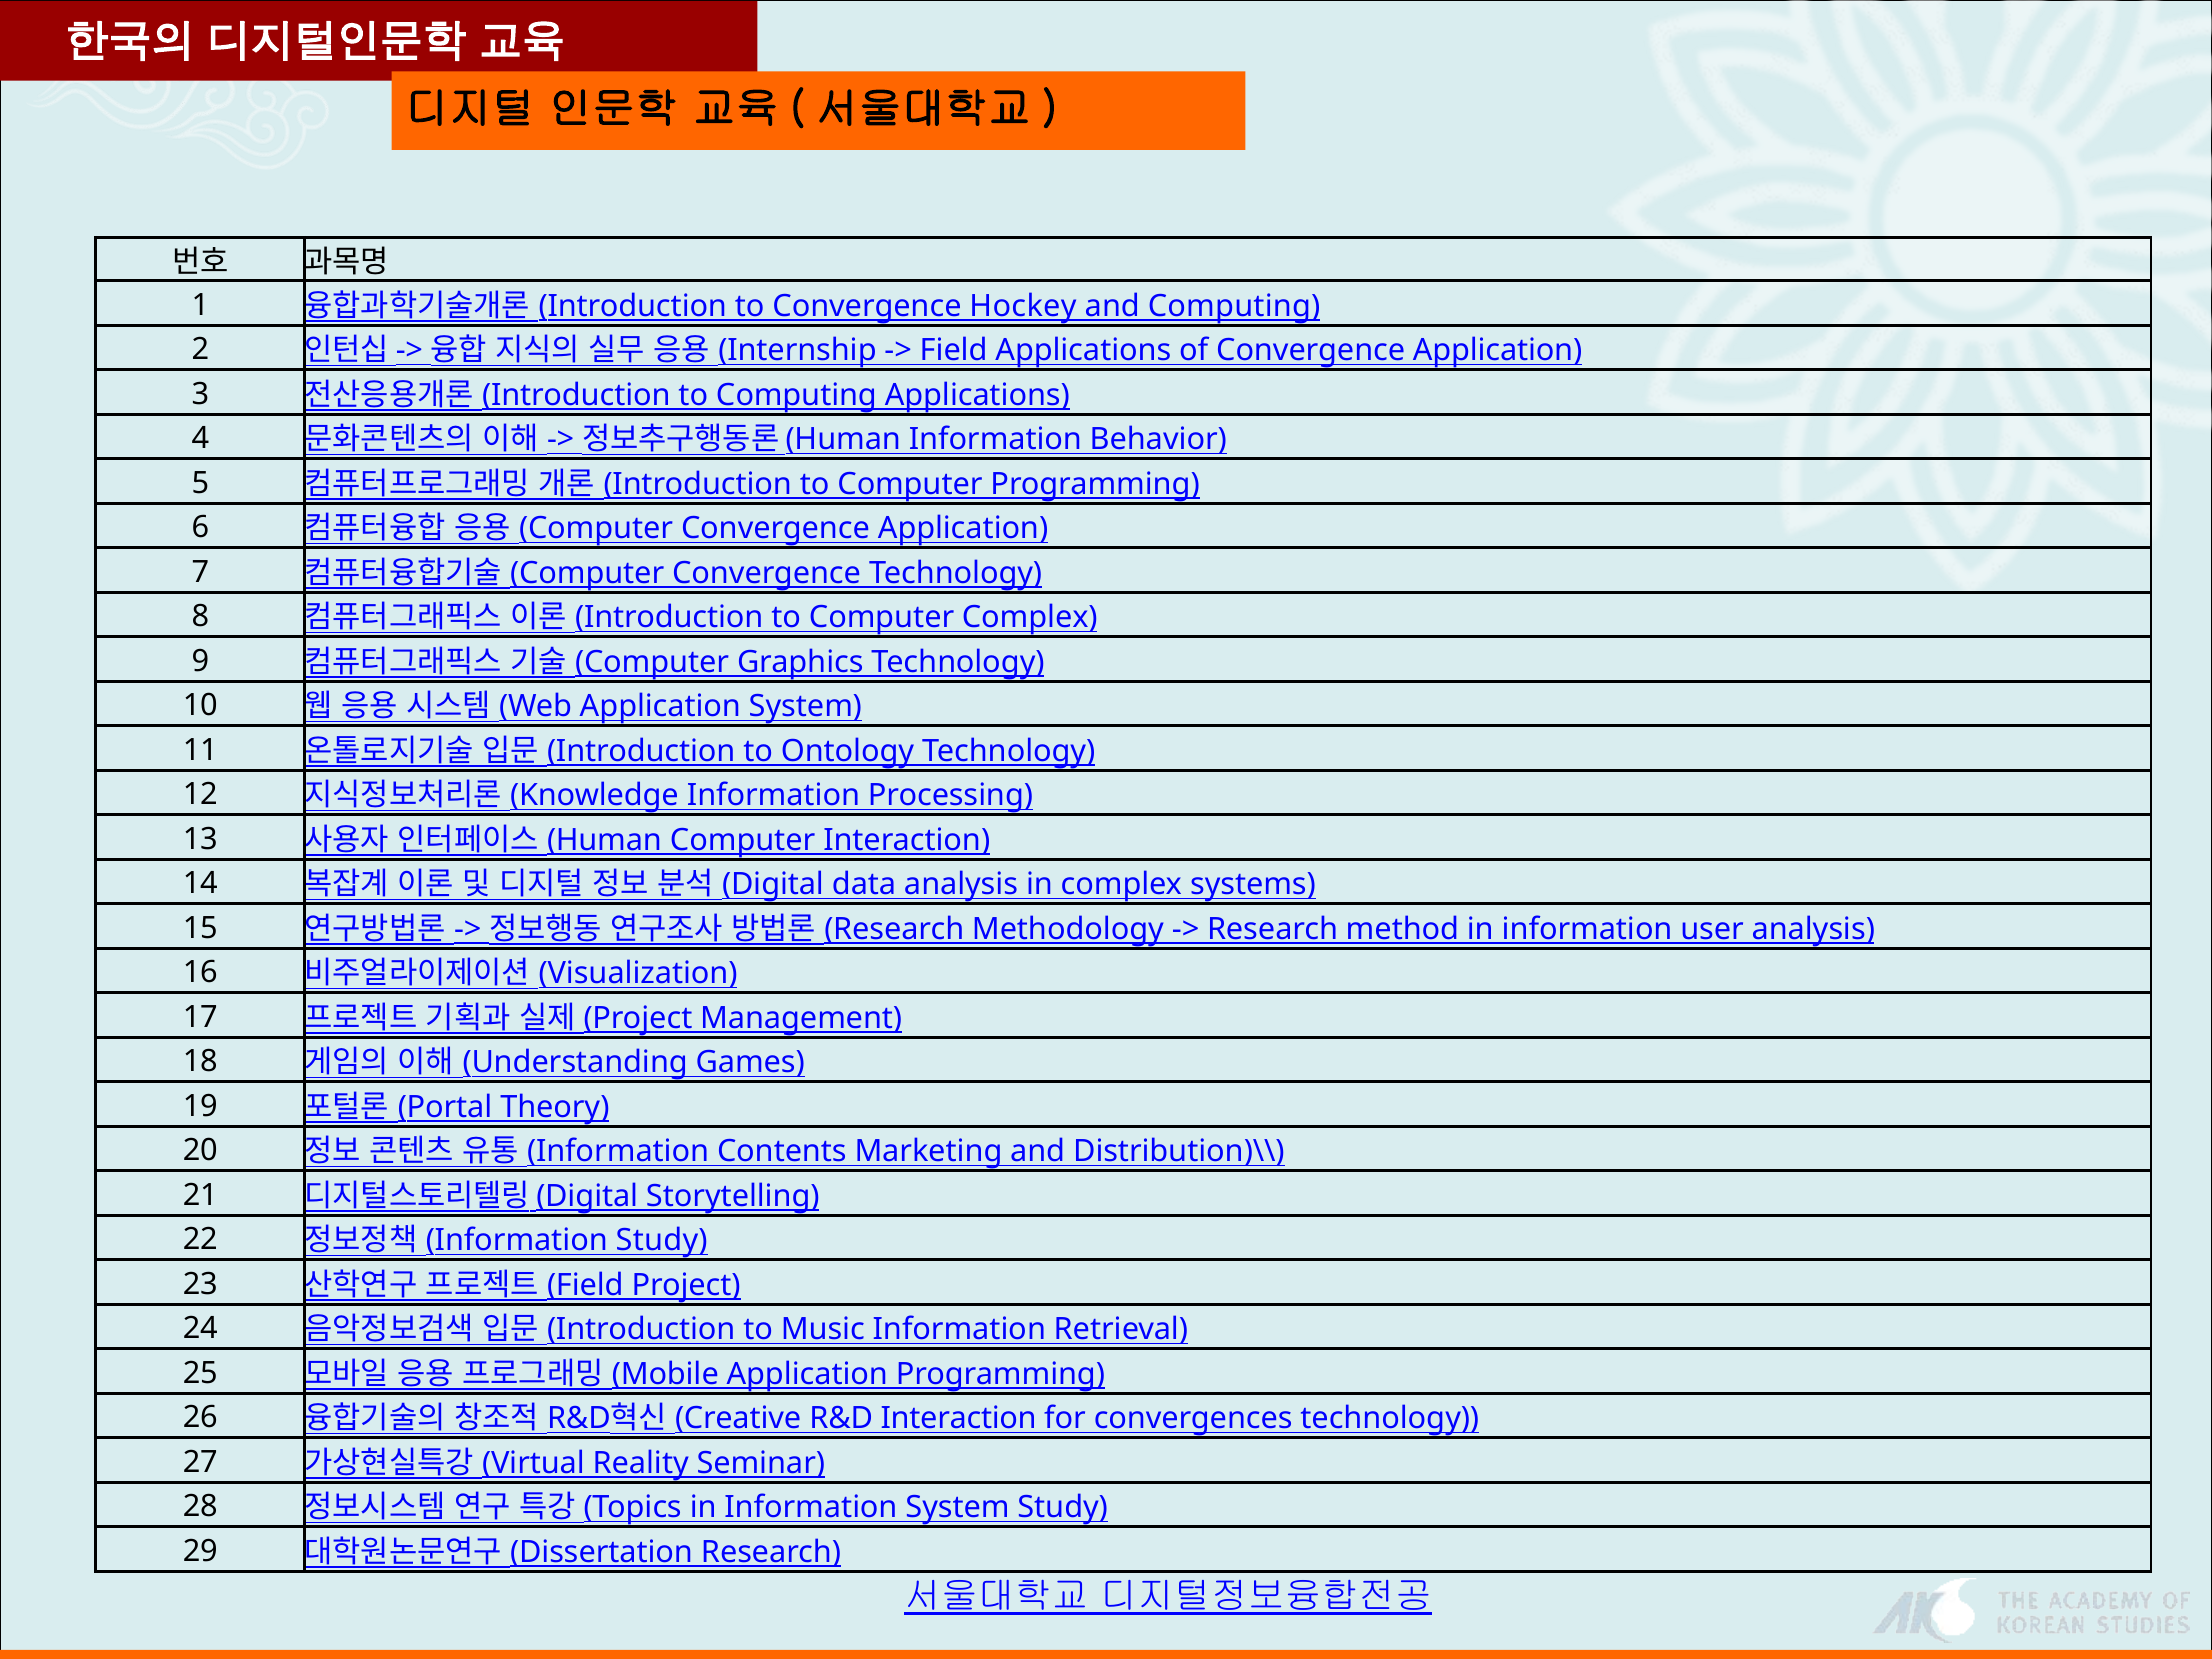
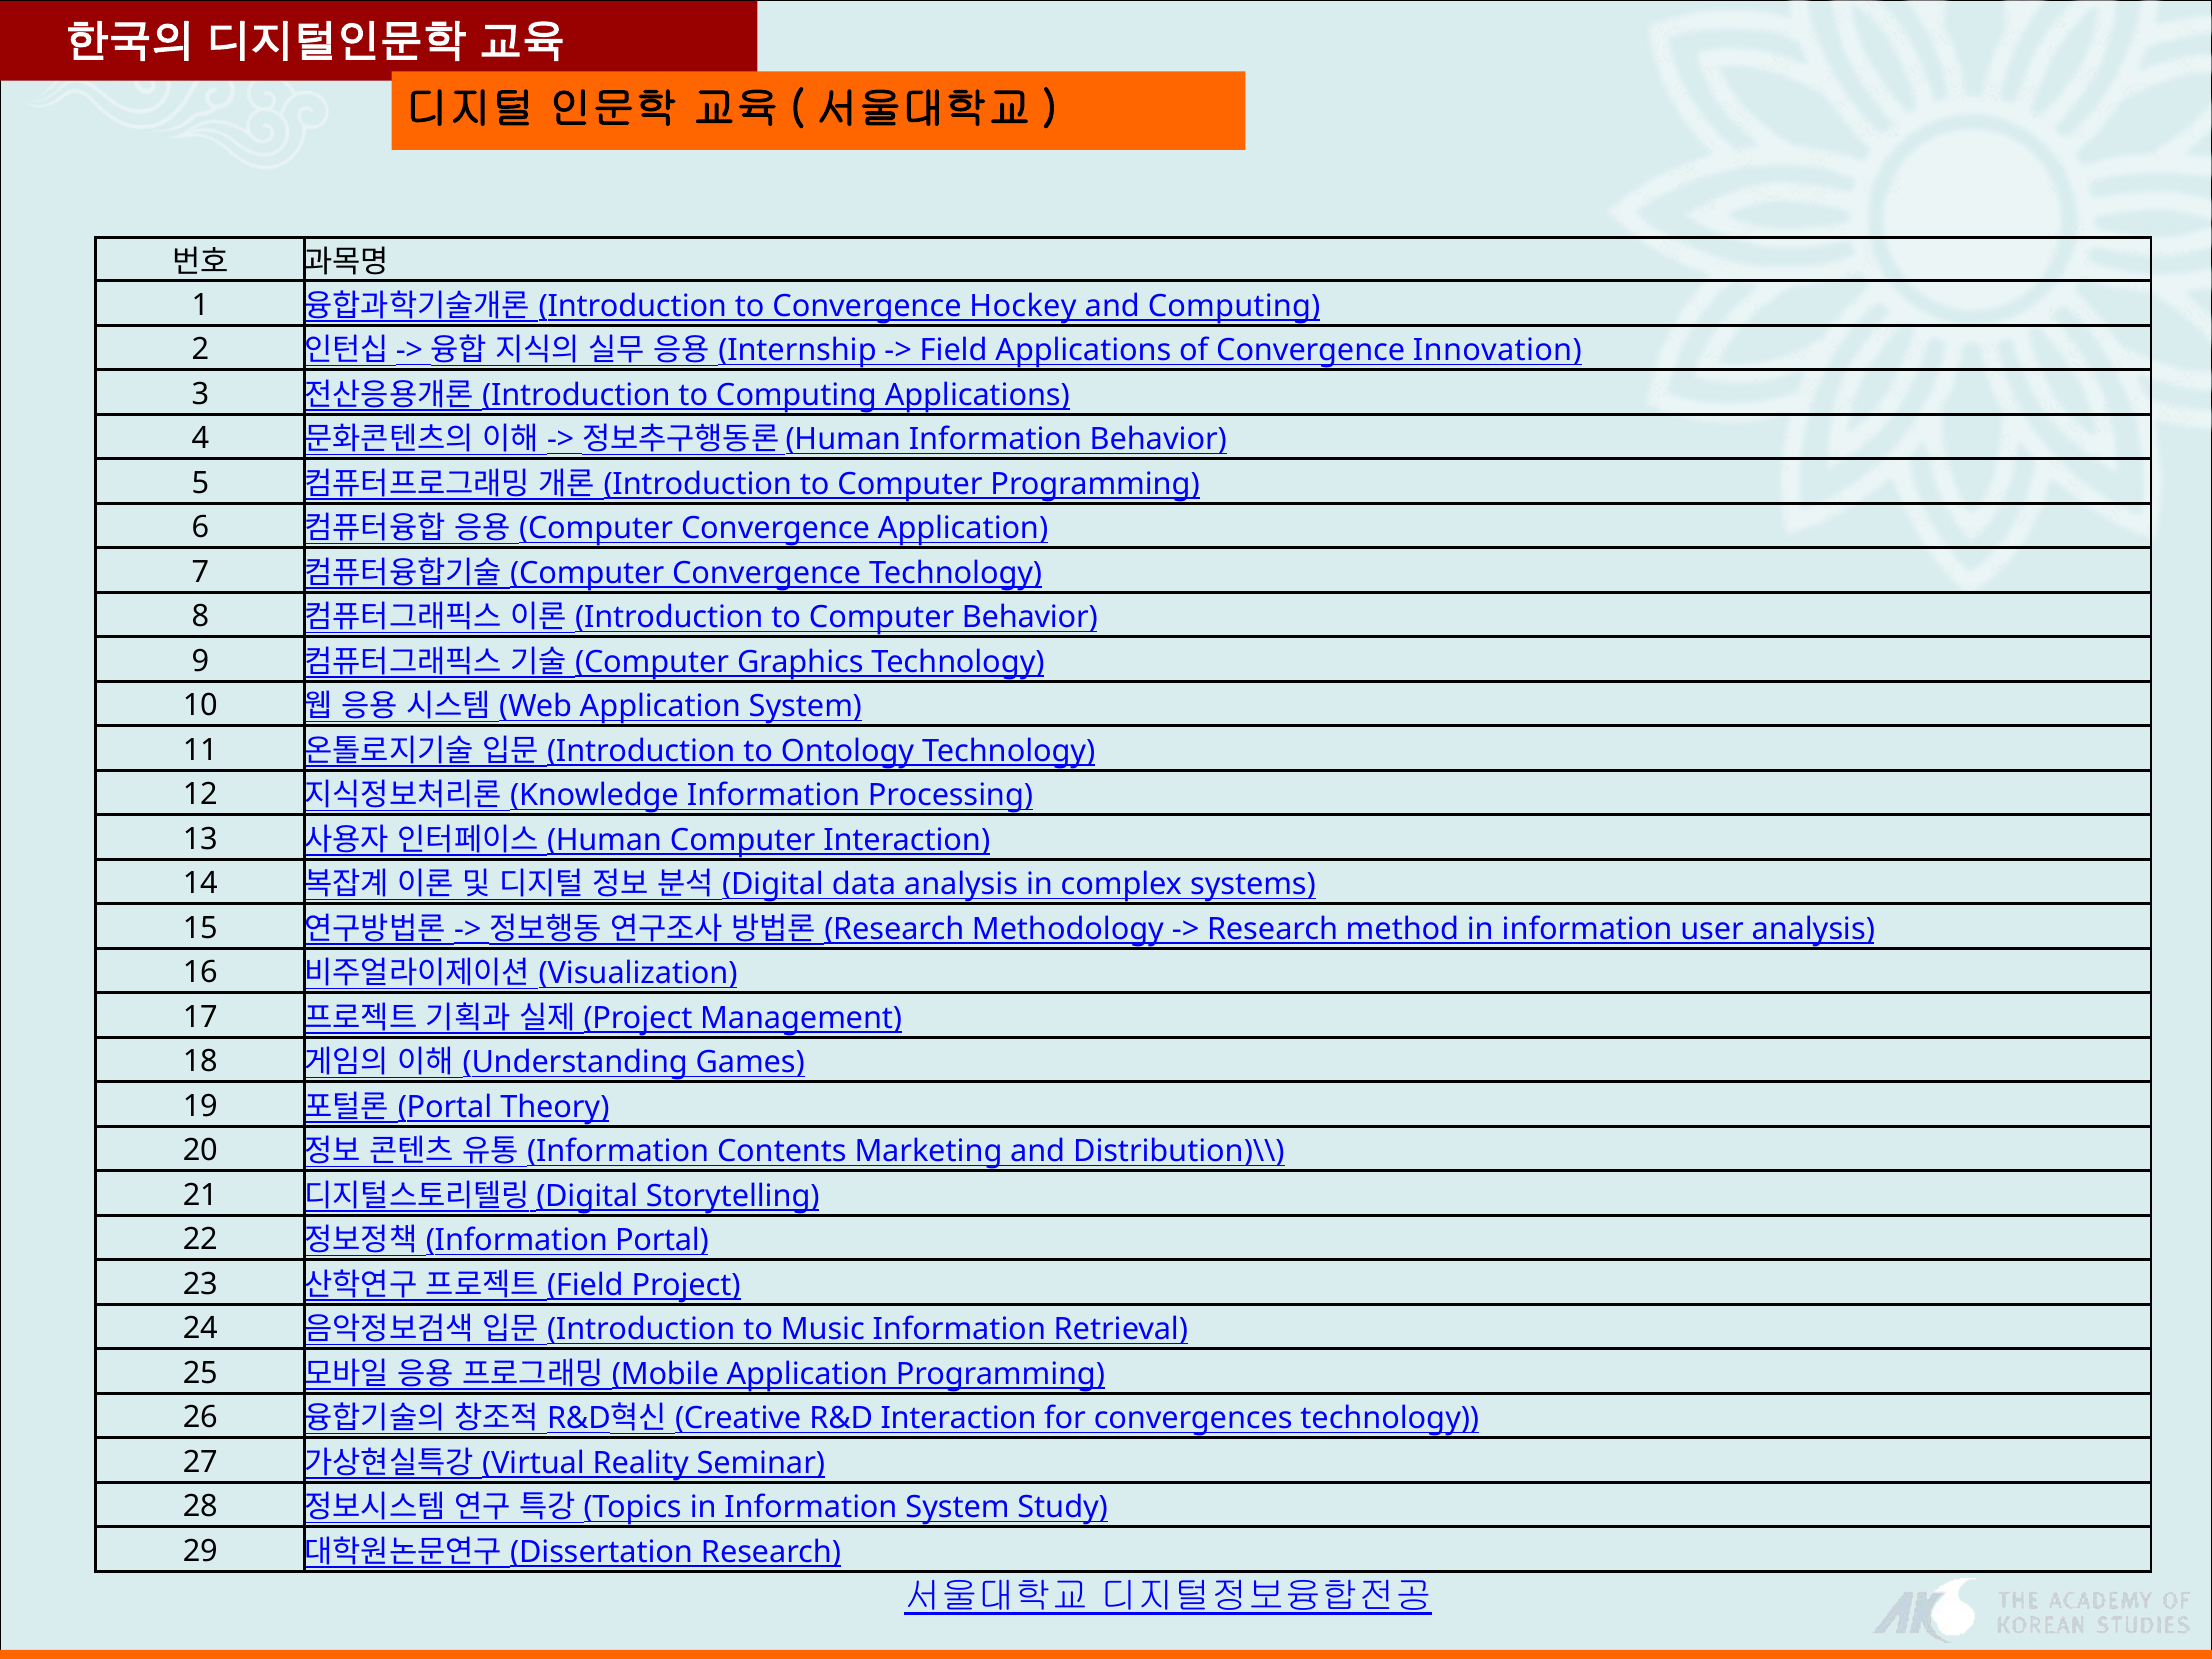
of Convergence Application: Application -> Innovation (1497, 351)
Computer Complex: Complex -> Behavior (1030, 618)
Information Study: Study -> Portal (662, 1241)
